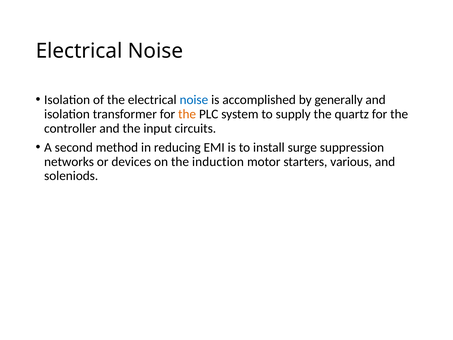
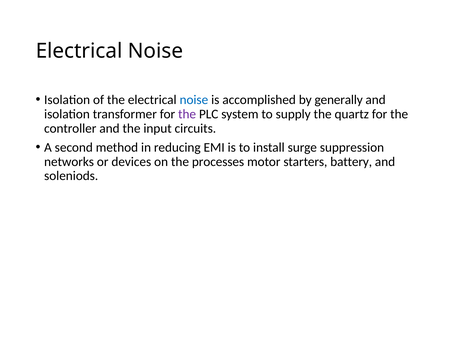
the colour: orange -> purple (187, 114)
induction: induction -> processes (218, 162)
various: various -> battery (351, 162)
